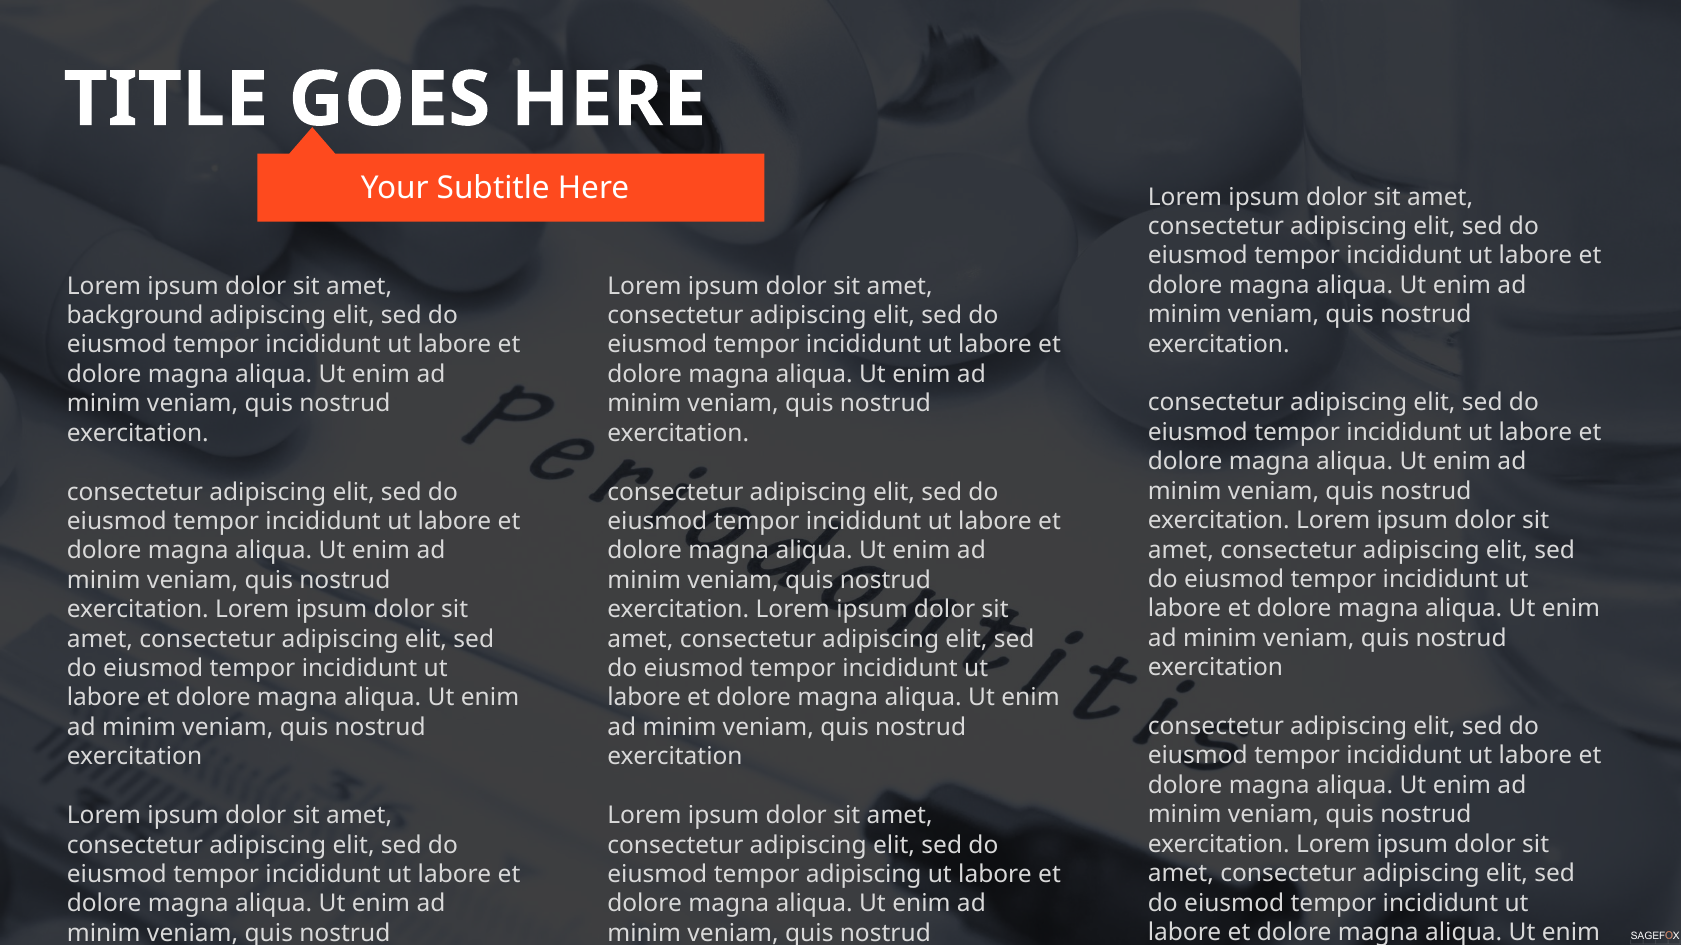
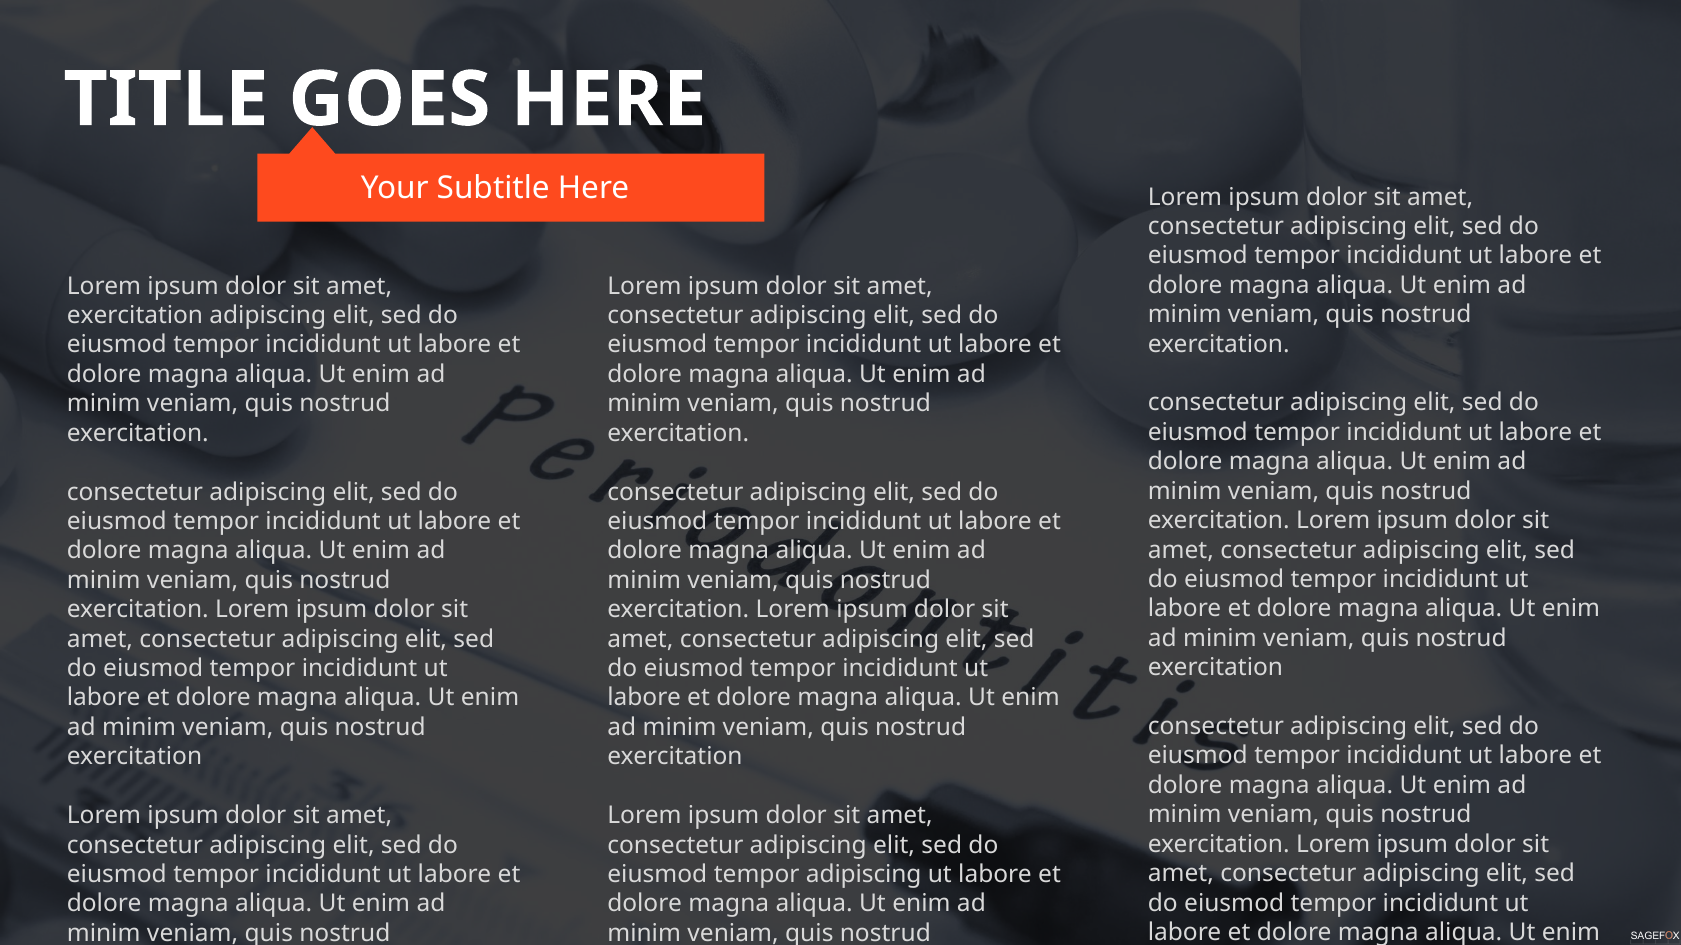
background: background -> exercitation (135, 316)
